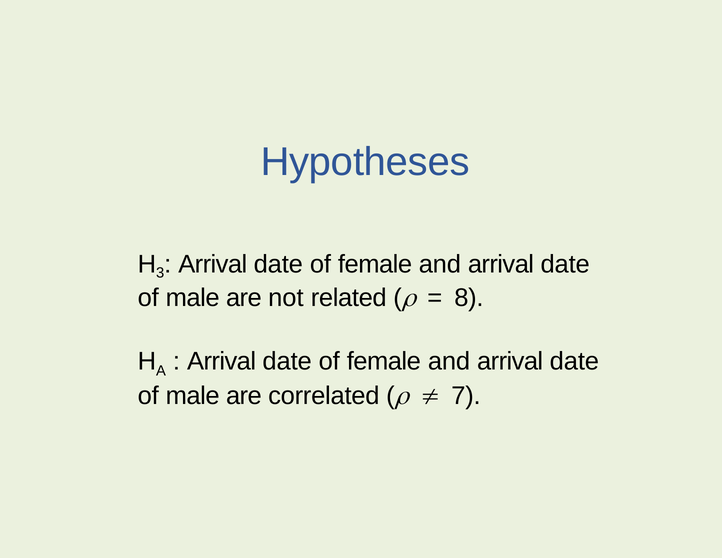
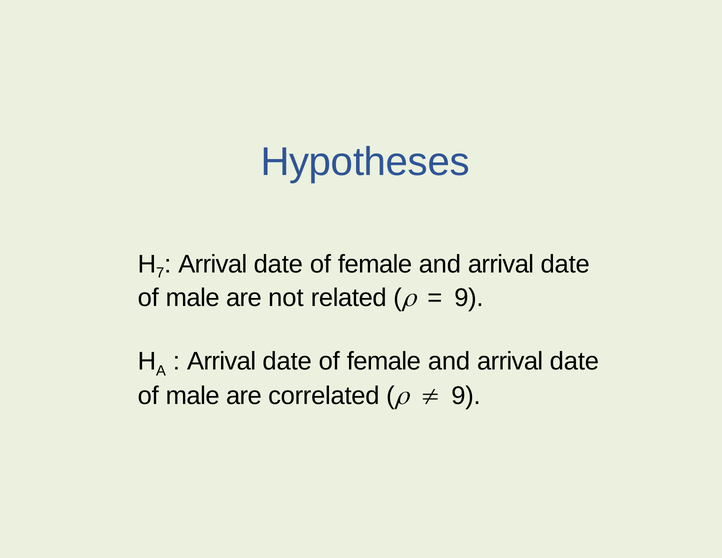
3: 3 -> 7 (160, 273)
8: 8 -> 9 (469, 298)
7: 7 -> 9 (466, 396)
